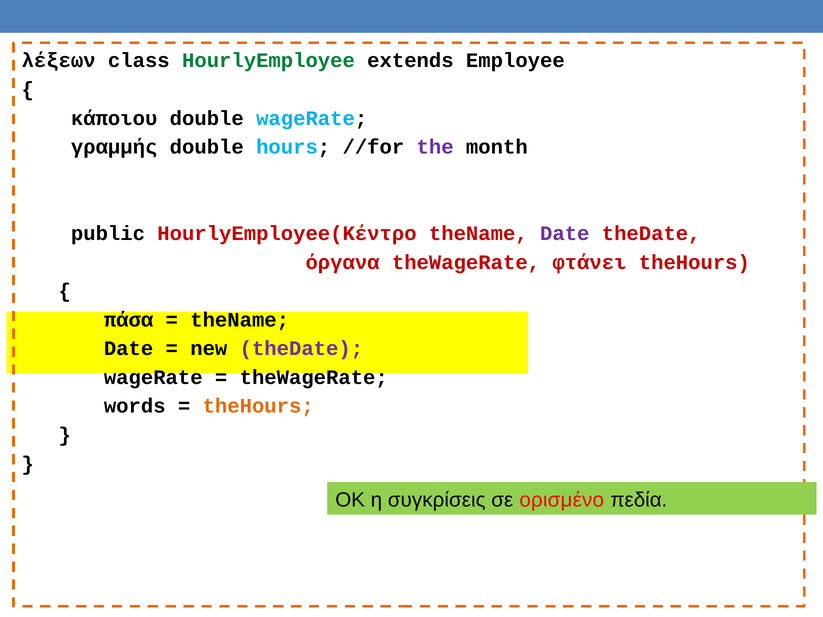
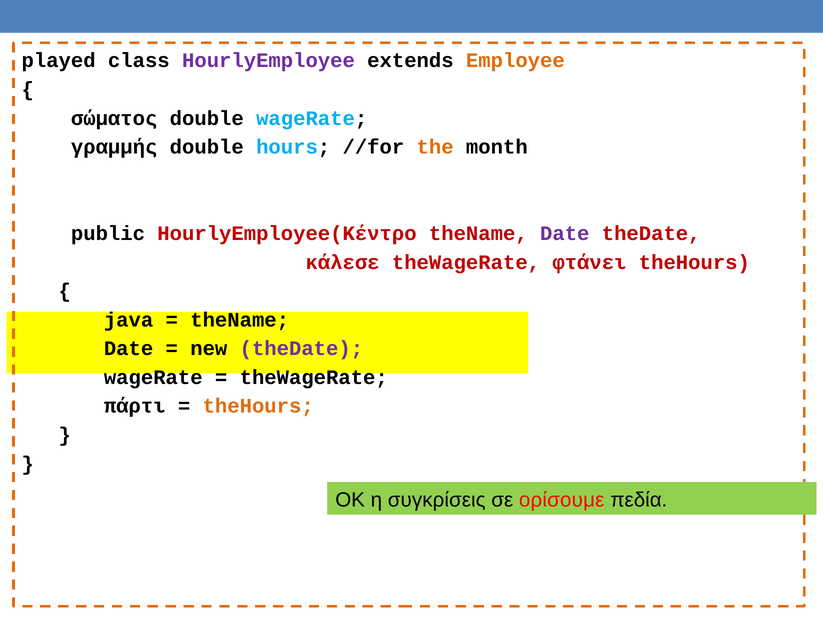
λέξεων: λέξεων -> played (59, 61)
HourlyEmployee colour: green -> purple (268, 61)
Employee colour: black -> orange (515, 61)
κάποιου: κάποιου -> σώματος (114, 118)
the colour: purple -> orange (435, 147)
όργανα: όργανα -> κάλεσε (343, 262)
πάσα: πάσα -> java (129, 320)
words: words -> πάρτι (135, 406)
ορισμένο: ορισμένο -> ορίσουμε (562, 500)
